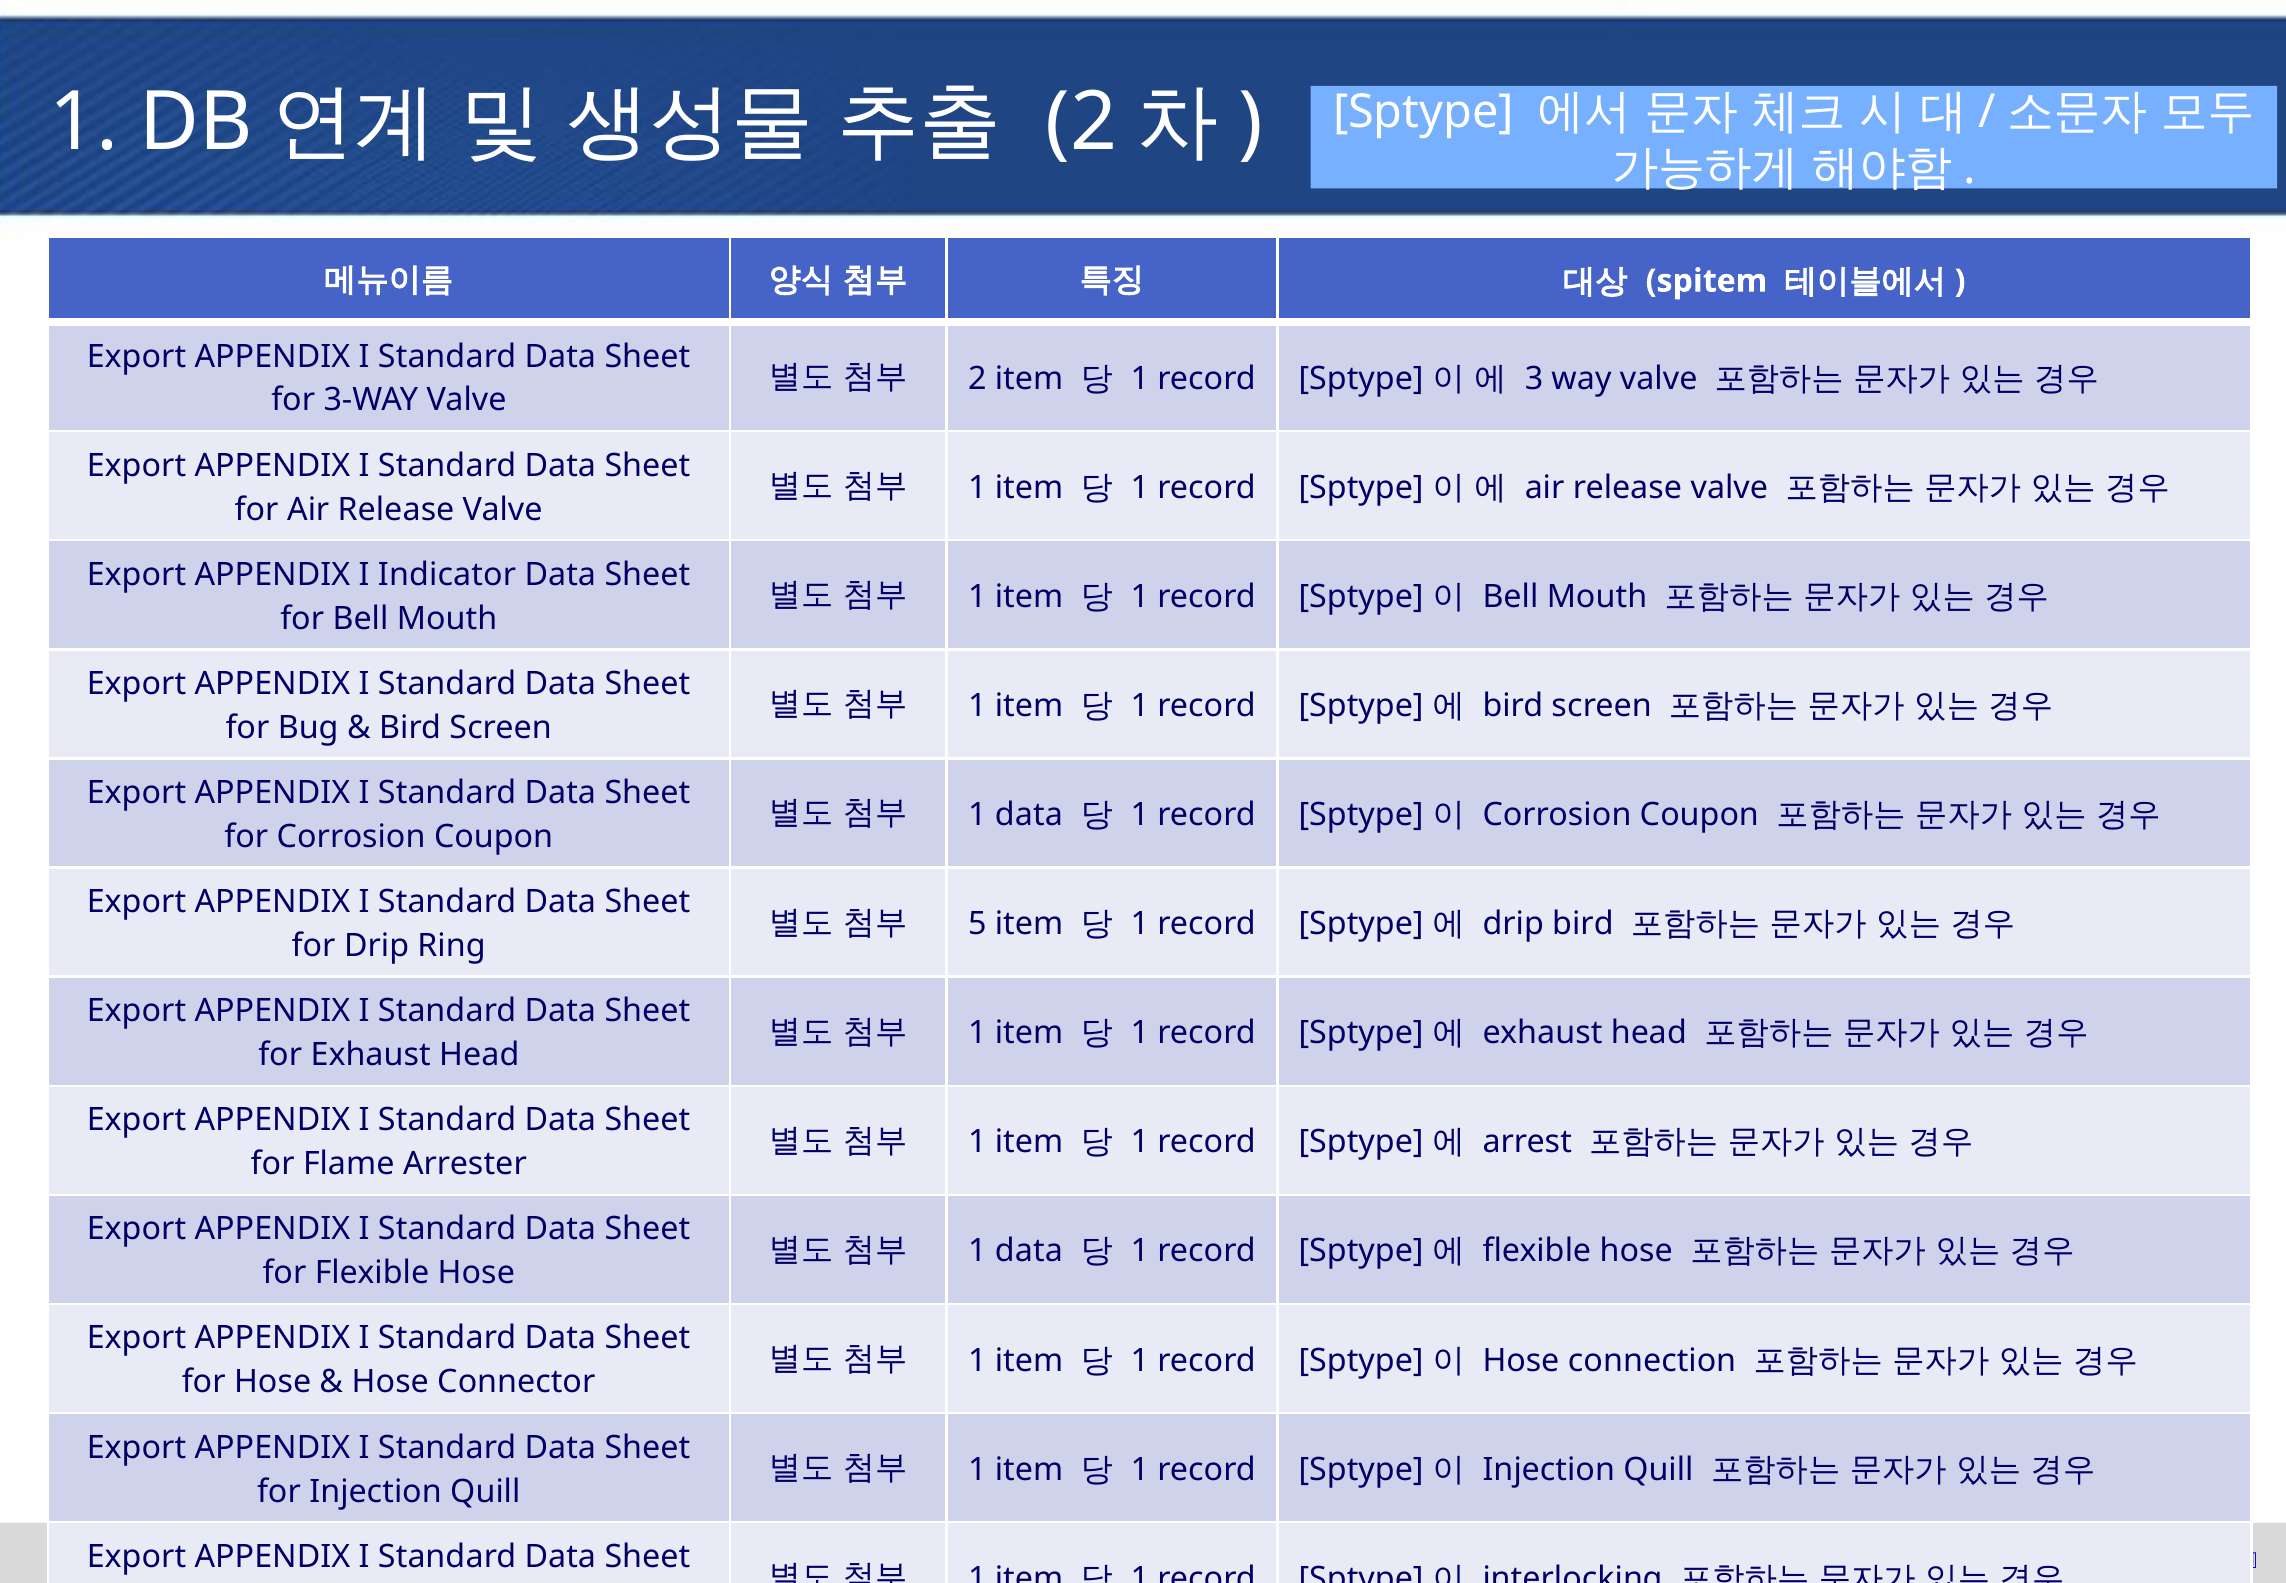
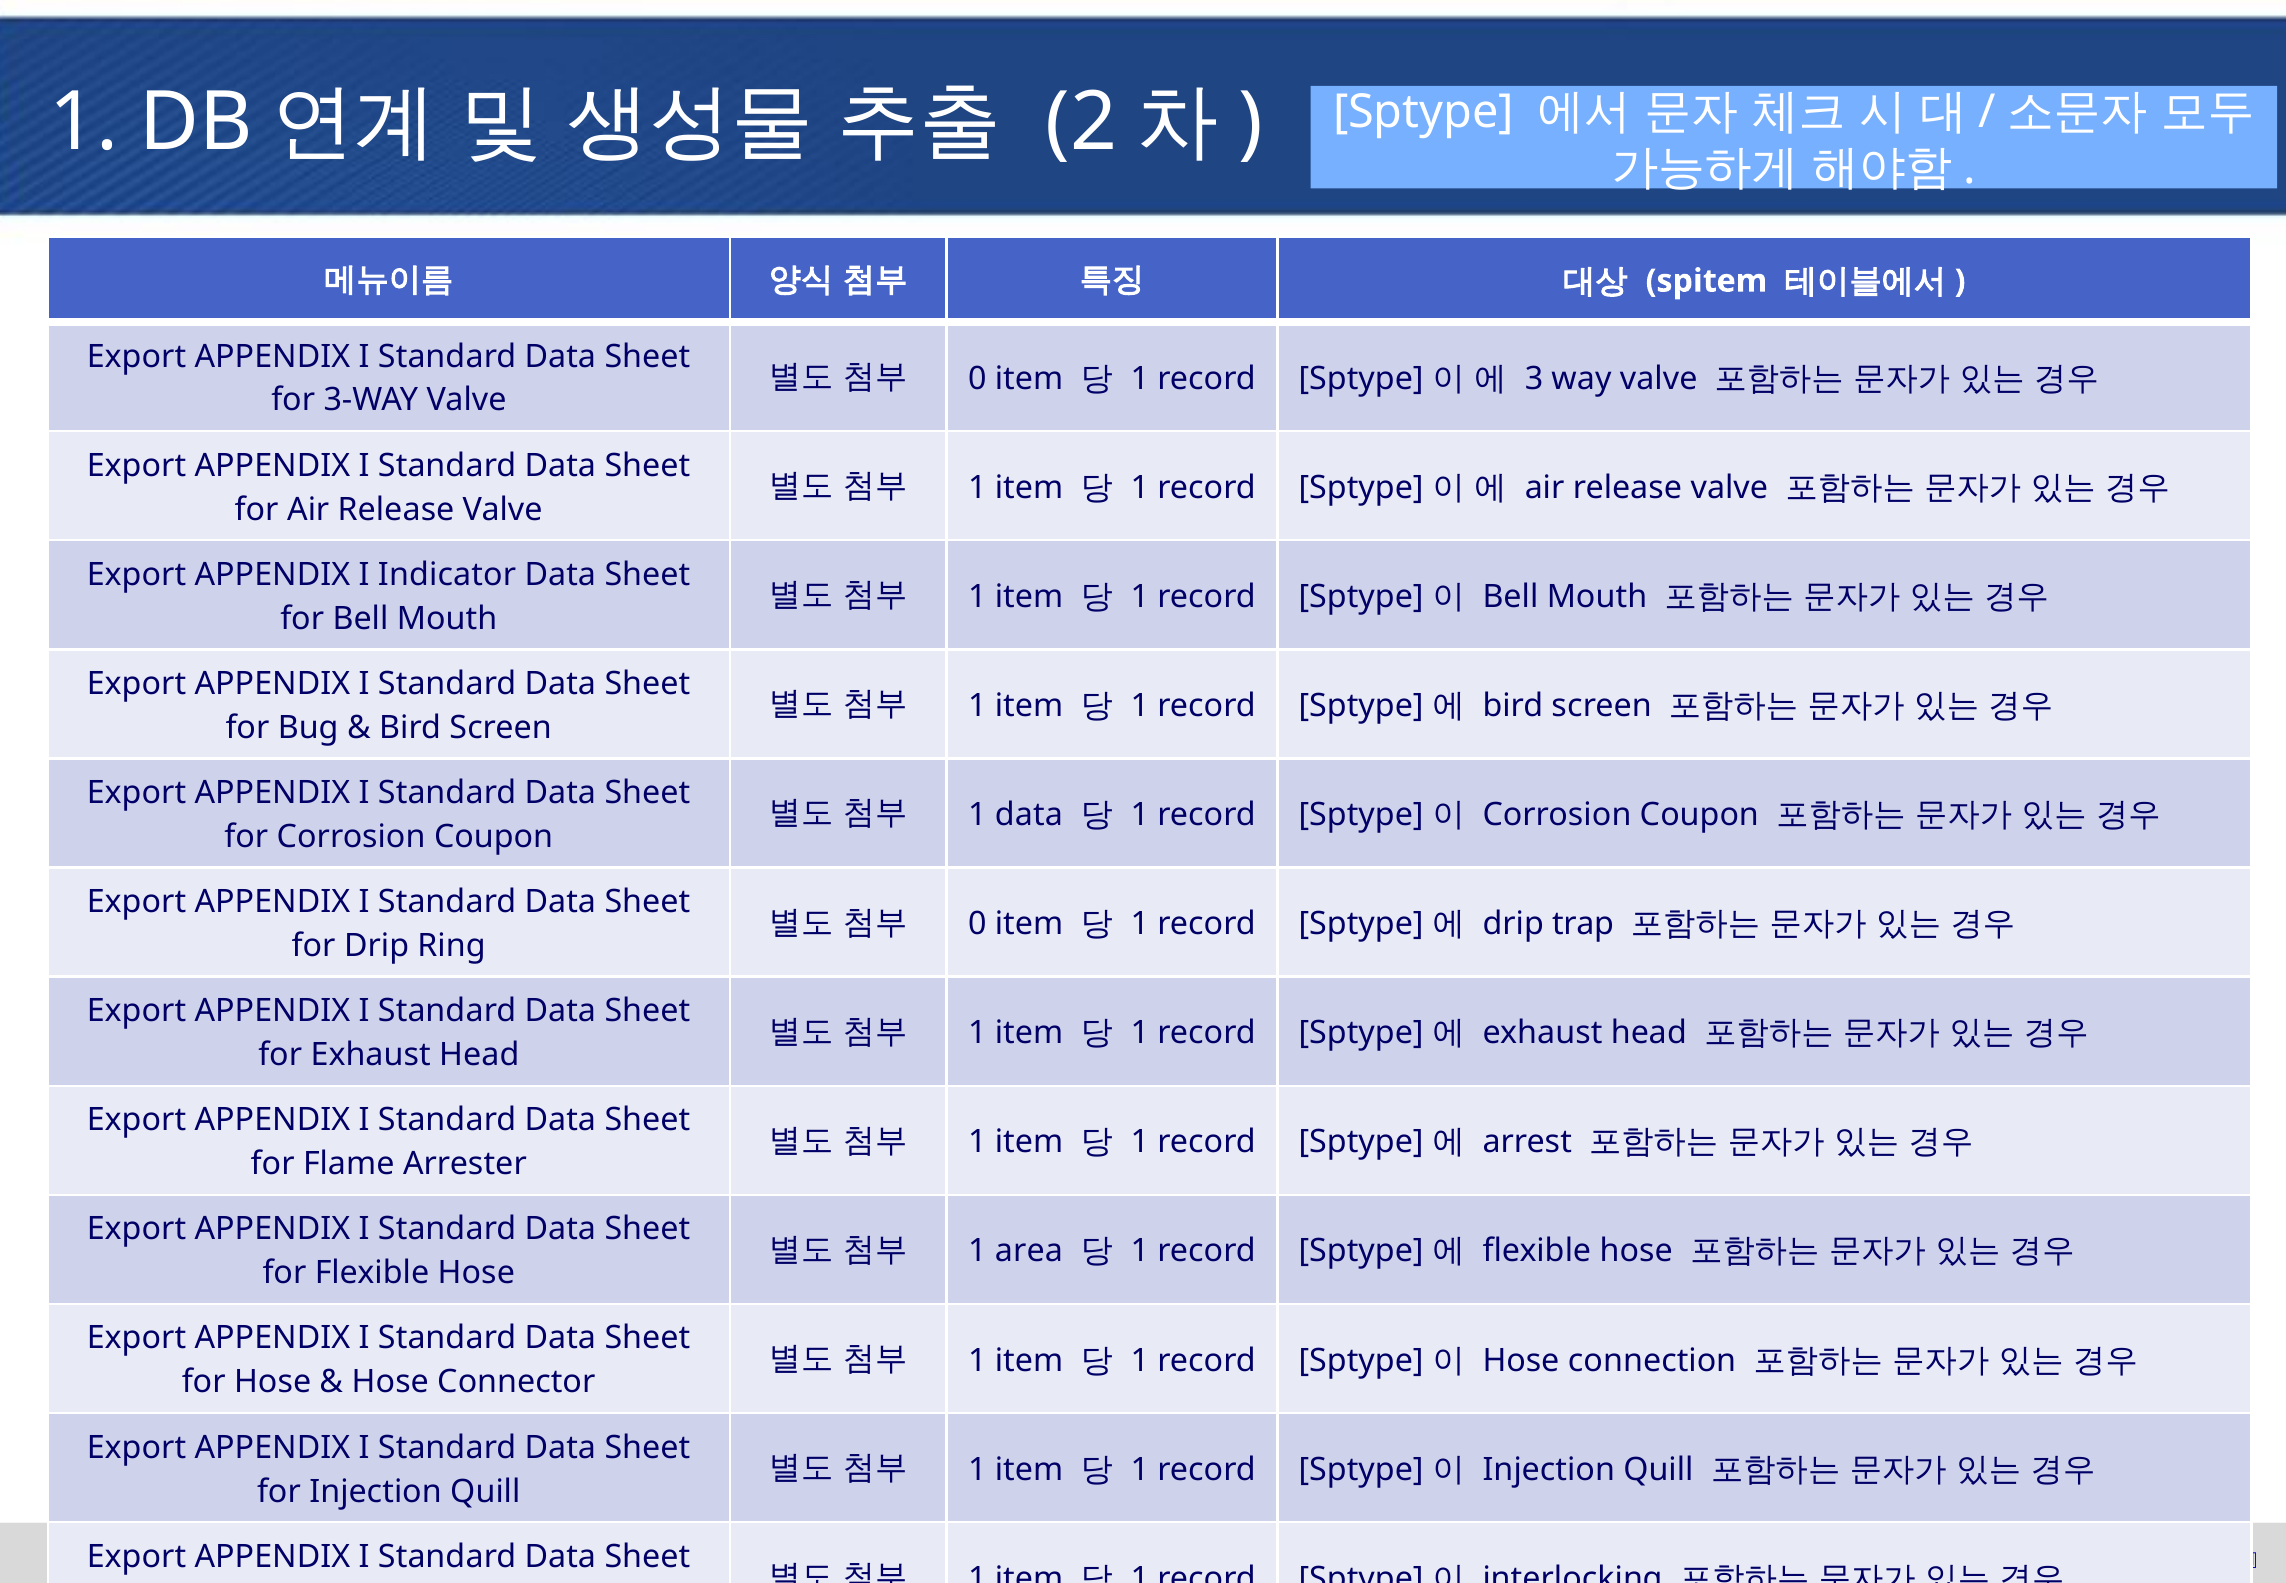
2: 2 -> 0 (977, 378)
5: 5 -> 0 (977, 924)
drip bird: bird -> trap (1583, 924)
data: data -> area (1029, 1251)
